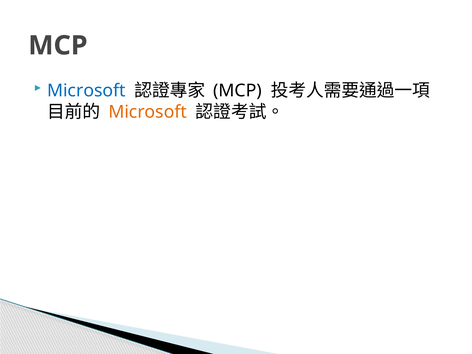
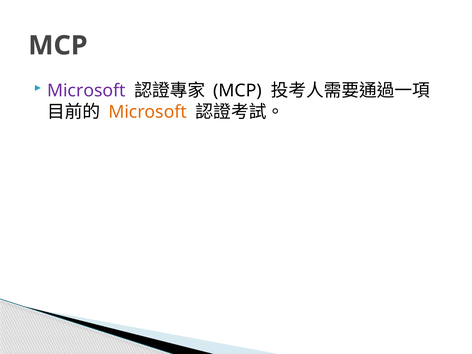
Microsoft colour: blue -> purple (86, 91)
